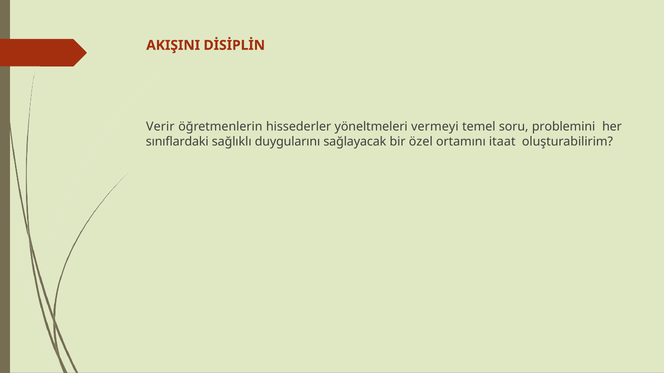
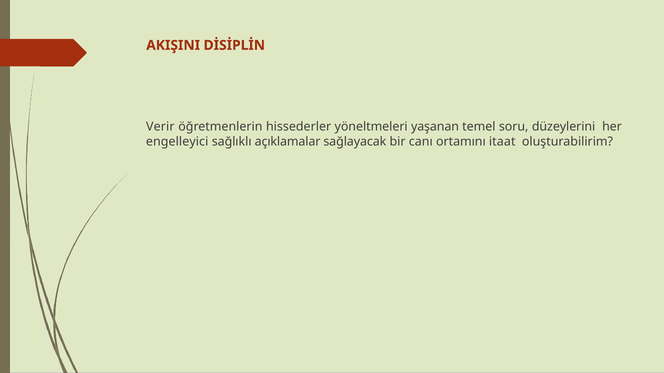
vermeyi: vermeyi -> yaşanan (435, 127)
problemini: problemini -> düzeylerini (564, 127)
sınıflardaki: sınıflardaki -> engelleyici (177, 142)
duygularını: duygularını -> açıklamalar (288, 142)
özel: özel -> canı (421, 142)
